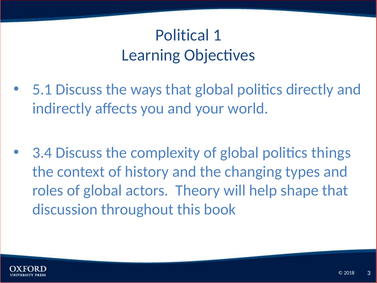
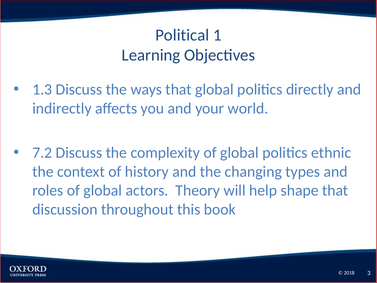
5.1: 5.1 -> 1.3 (42, 89)
3.4: 3.4 -> 7.2 (42, 153)
things: things -> ethnic (331, 153)
